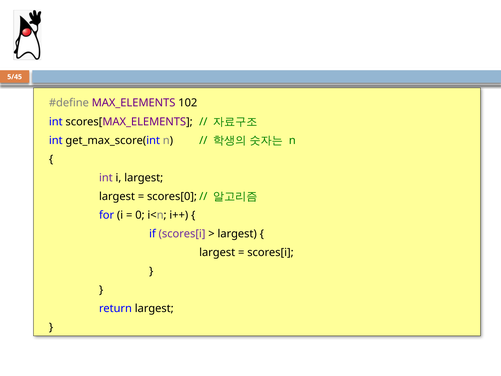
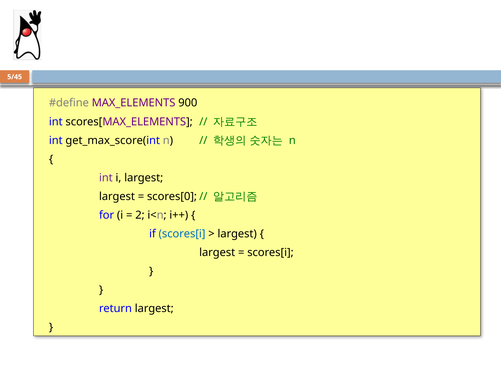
102: 102 -> 900 (188, 103)
0: 0 -> 2 (140, 215)
scores[i colour: purple -> blue (182, 234)
